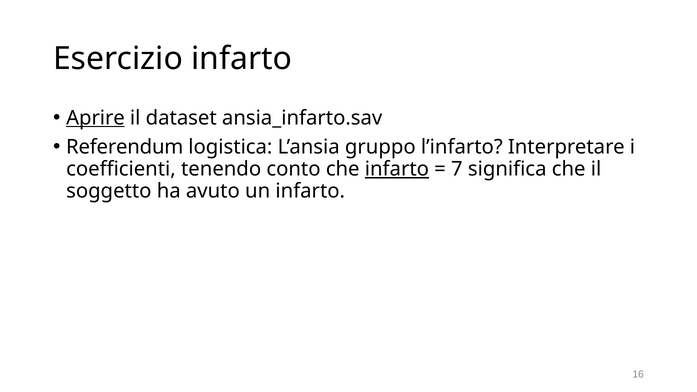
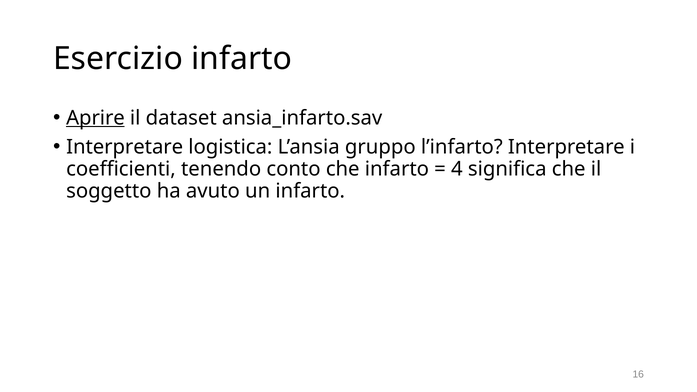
Referendum: Referendum -> Interpretare (125, 147)
infarto underline: present -> none (397, 169)
7: 7 -> 4 (457, 169)
